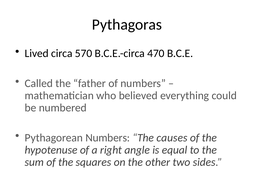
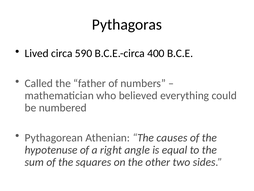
570: 570 -> 590 (84, 53)
470: 470 -> 400 (156, 53)
Pythagorean Numbers: Numbers -> Athenian (108, 137)
